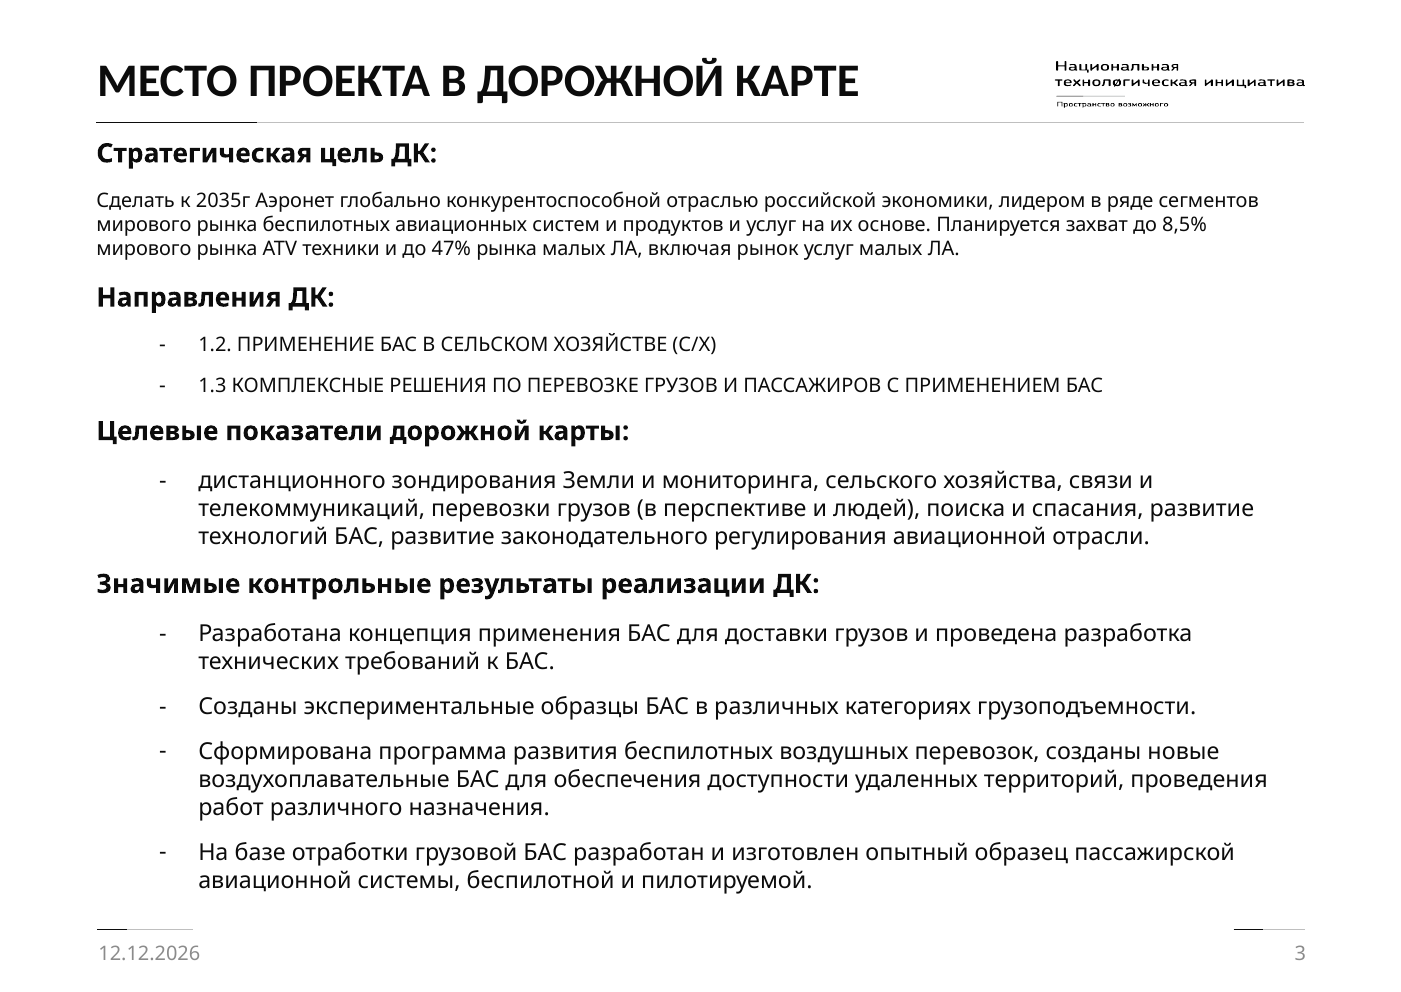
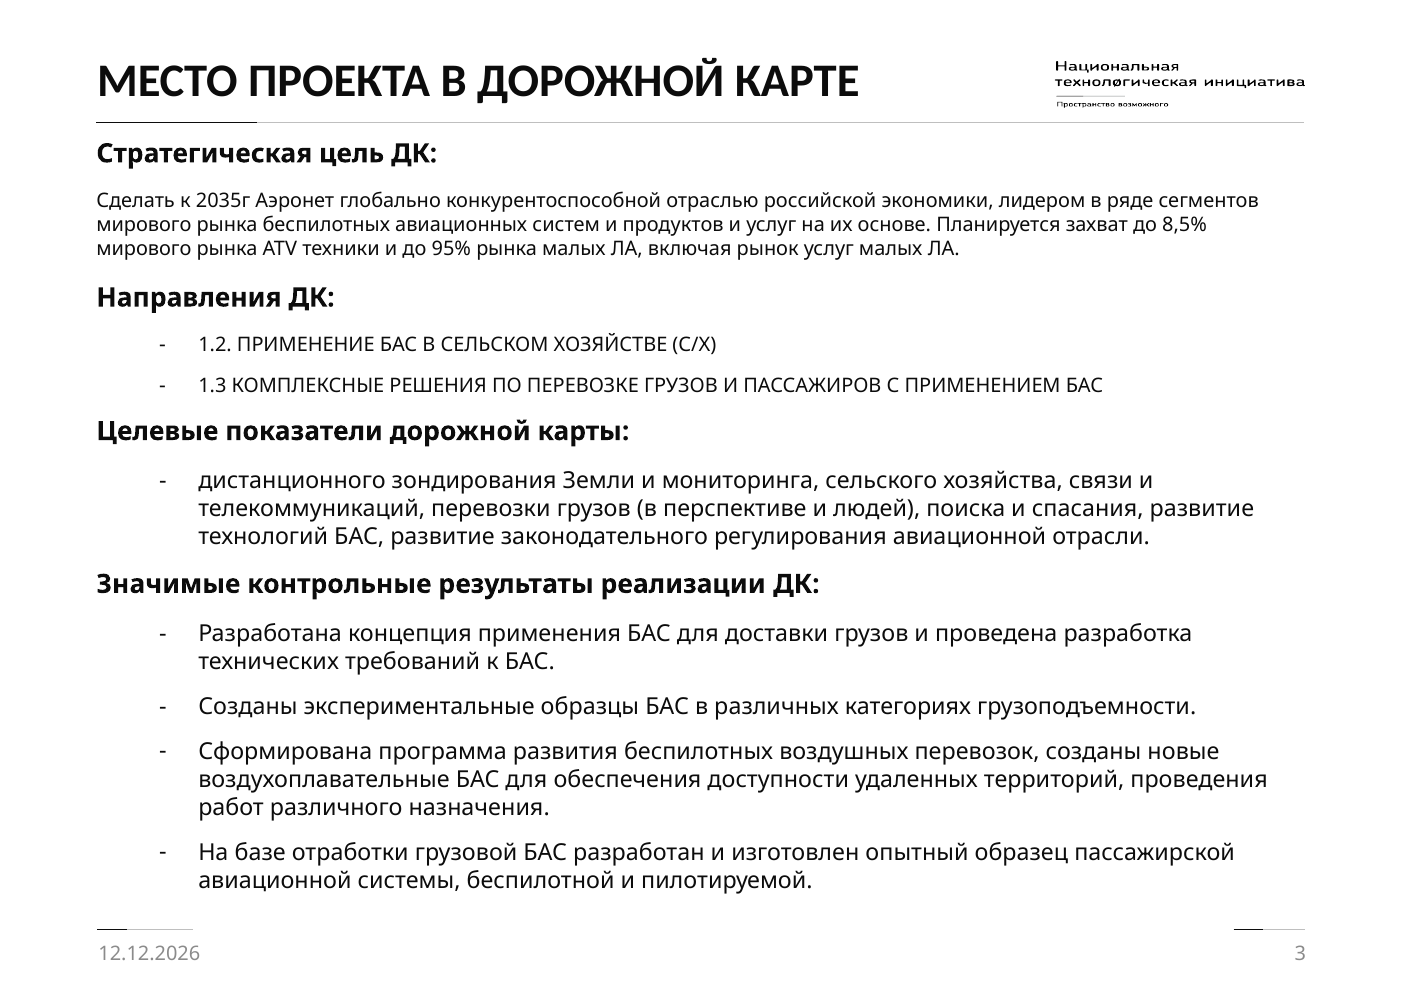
47%: 47% -> 95% (451, 249)
